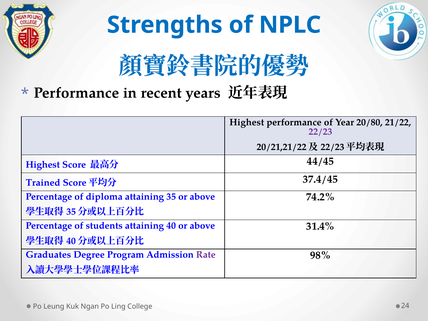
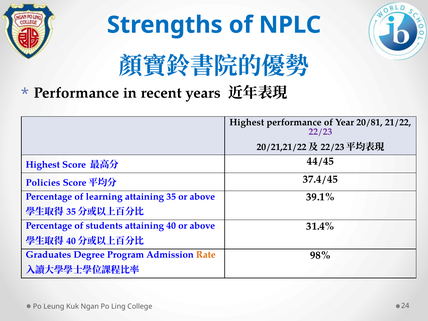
20/80: 20/80 -> 20/81 (369, 122)
Trained: Trained -> Policies (43, 183)
diploma: diploma -> learning (104, 197)
74.2%: 74.2% -> 39.1% (320, 197)
Rate colour: purple -> orange (206, 255)
